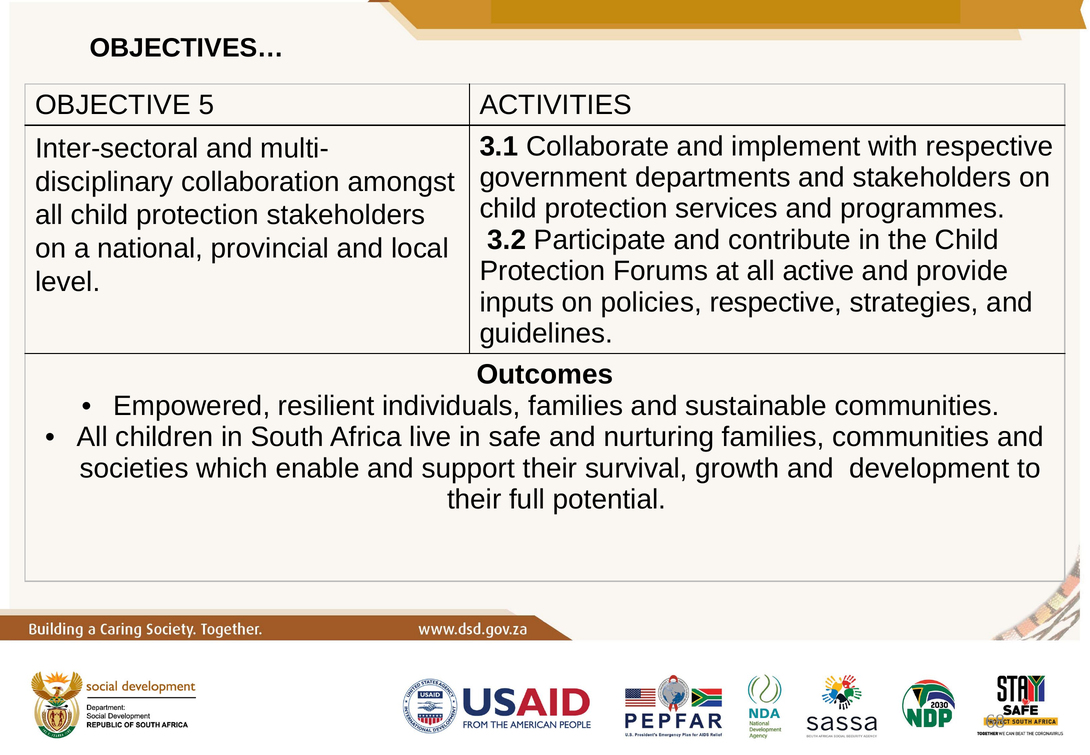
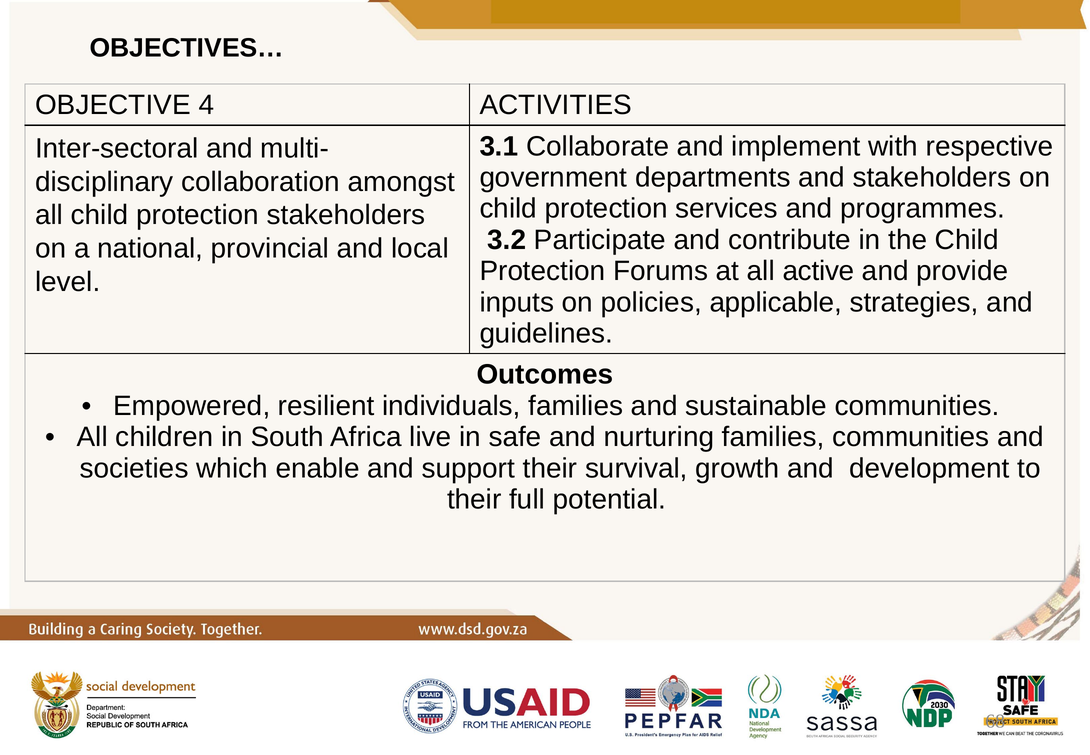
5: 5 -> 4 (206, 105)
policies respective: respective -> applicable (776, 302)
